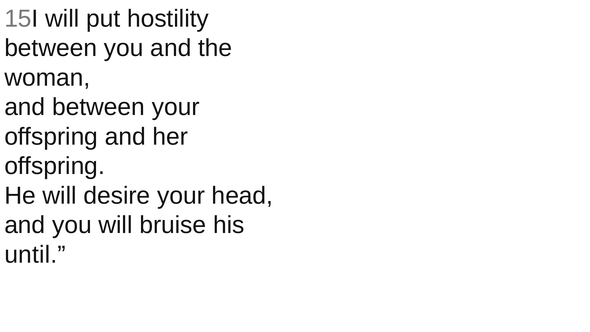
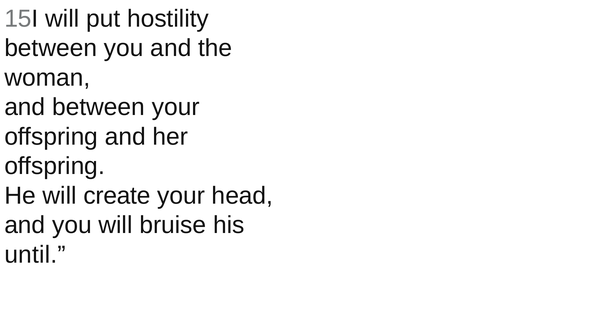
desire: desire -> create (117, 196)
